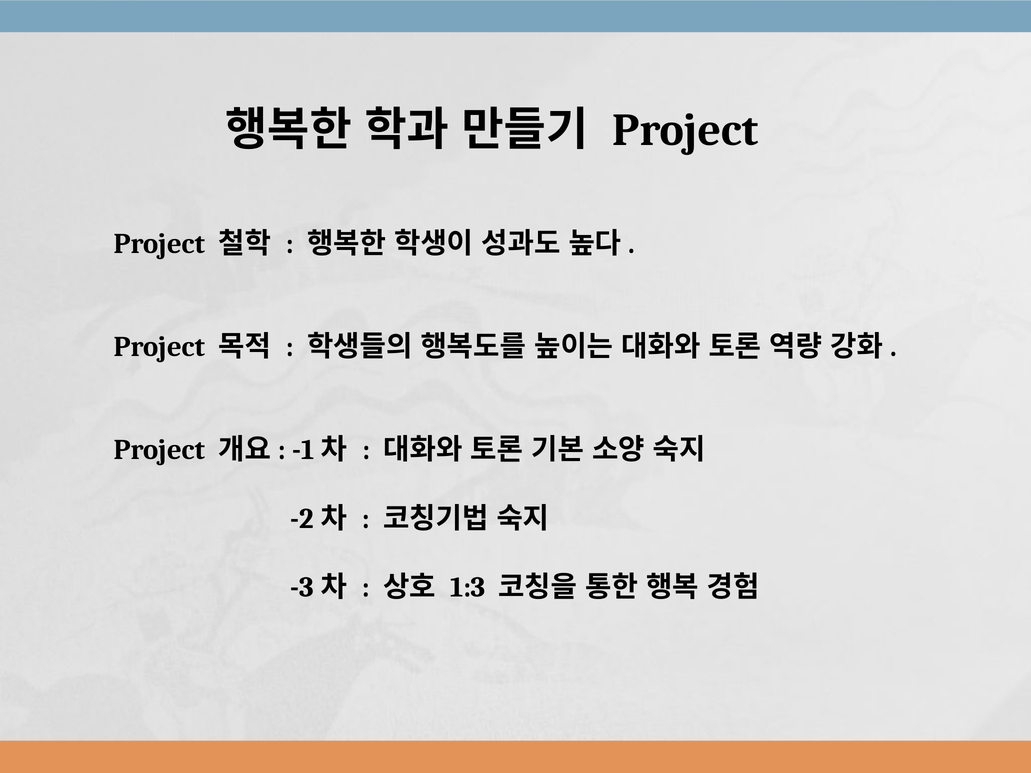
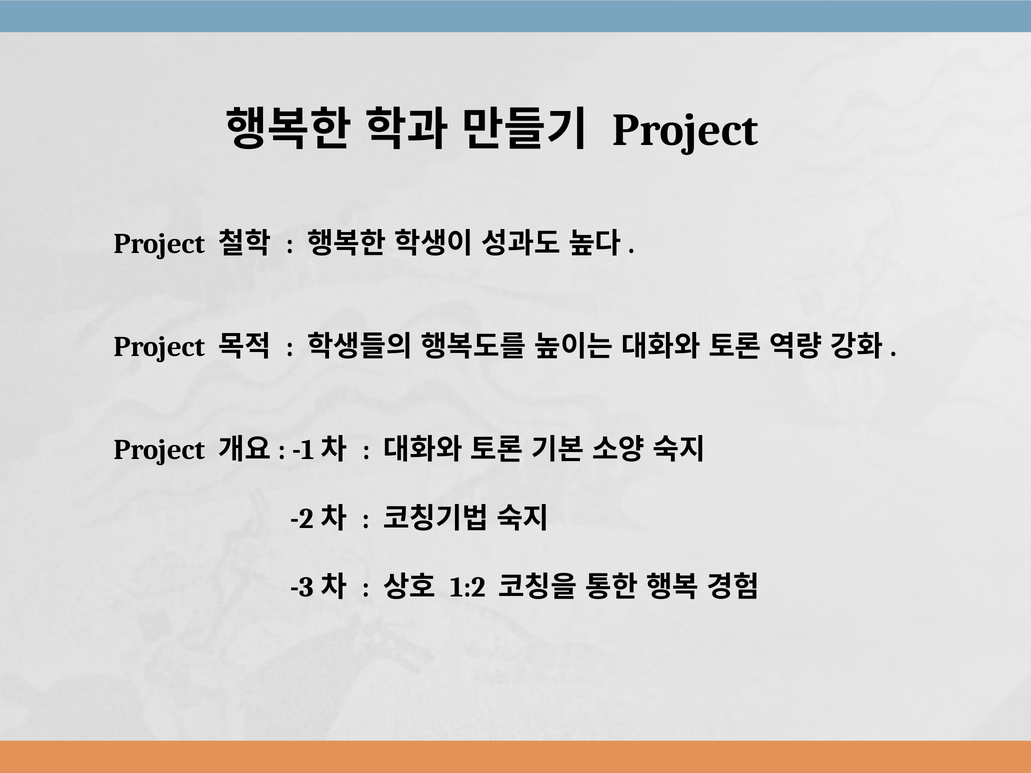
1:3: 1:3 -> 1:2 (468, 588)
